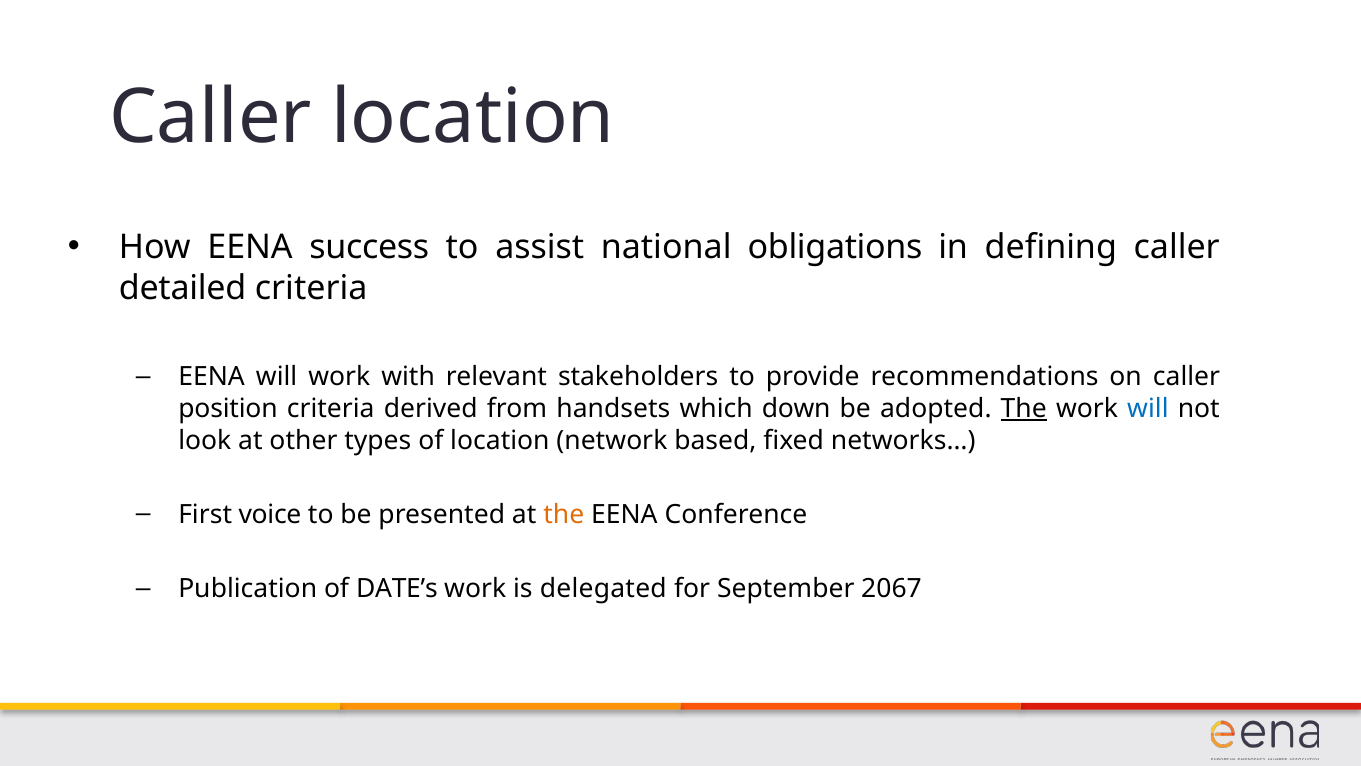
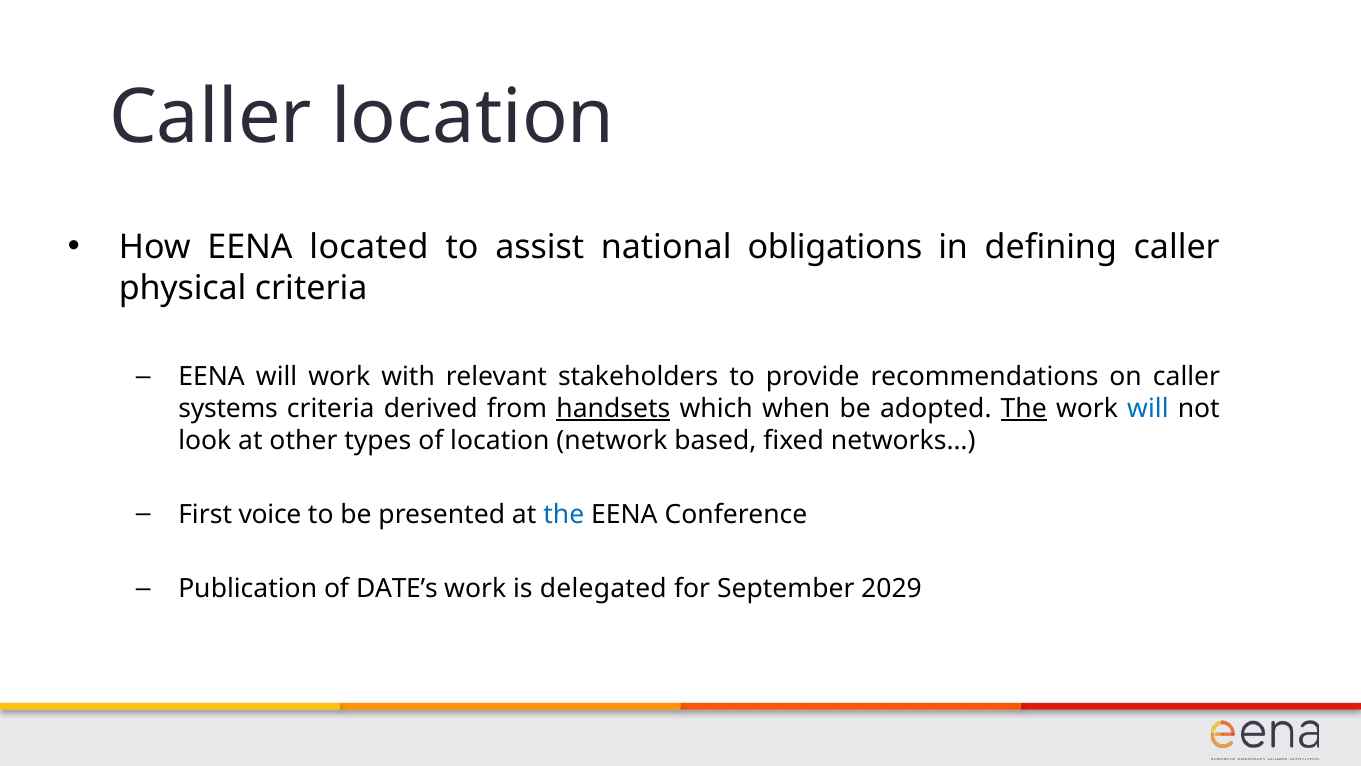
success: success -> located (369, 247)
detailed: detailed -> physical (183, 288)
position: position -> systems (228, 408)
handsets underline: none -> present (613, 408)
down: down -> when (796, 408)
the colour: orange -> blue (564, 514)
2067: 2067 -> 2029 (892, 588)
